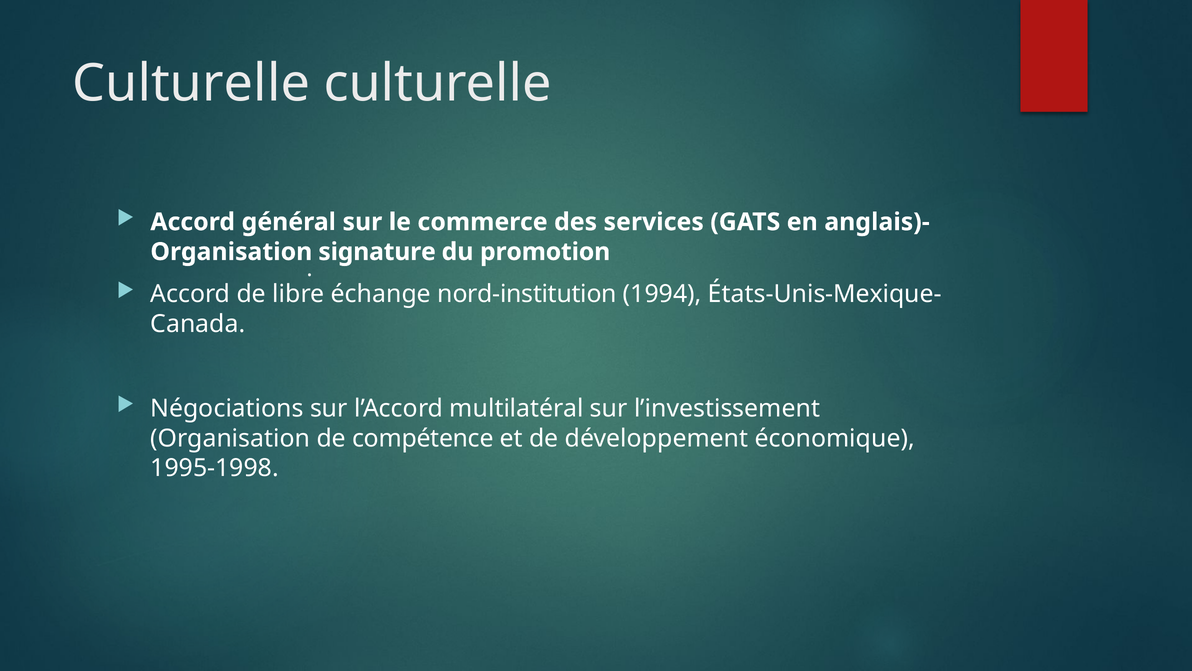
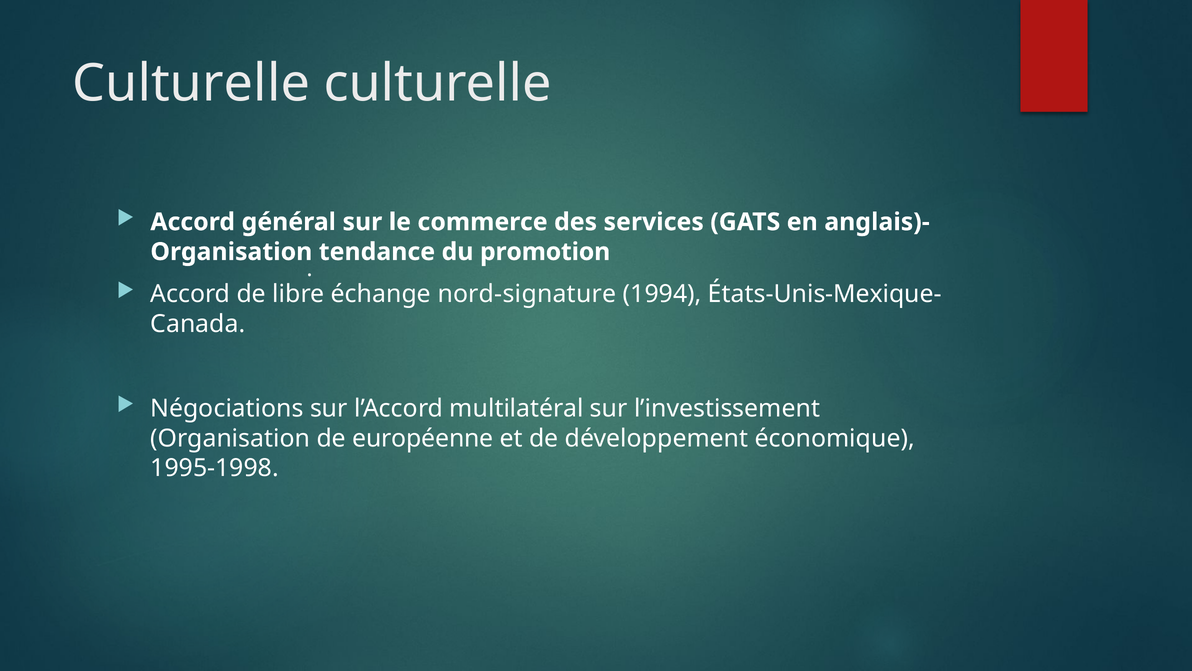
signature: signature -> tendance (377, 252)
nord-institution: nord-institution -> nord-signature (527, 294)
compétence: compétence -> européenne (423, 438)
